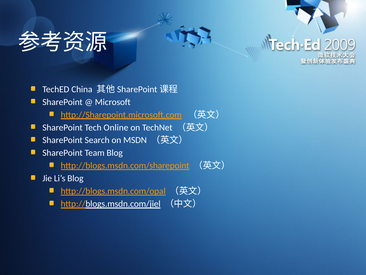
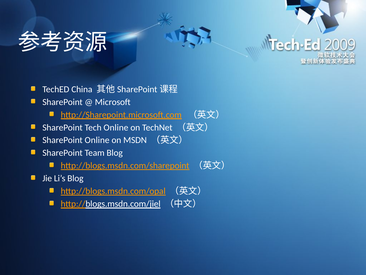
SharePoint Search: Search -> Online (97, 140)
